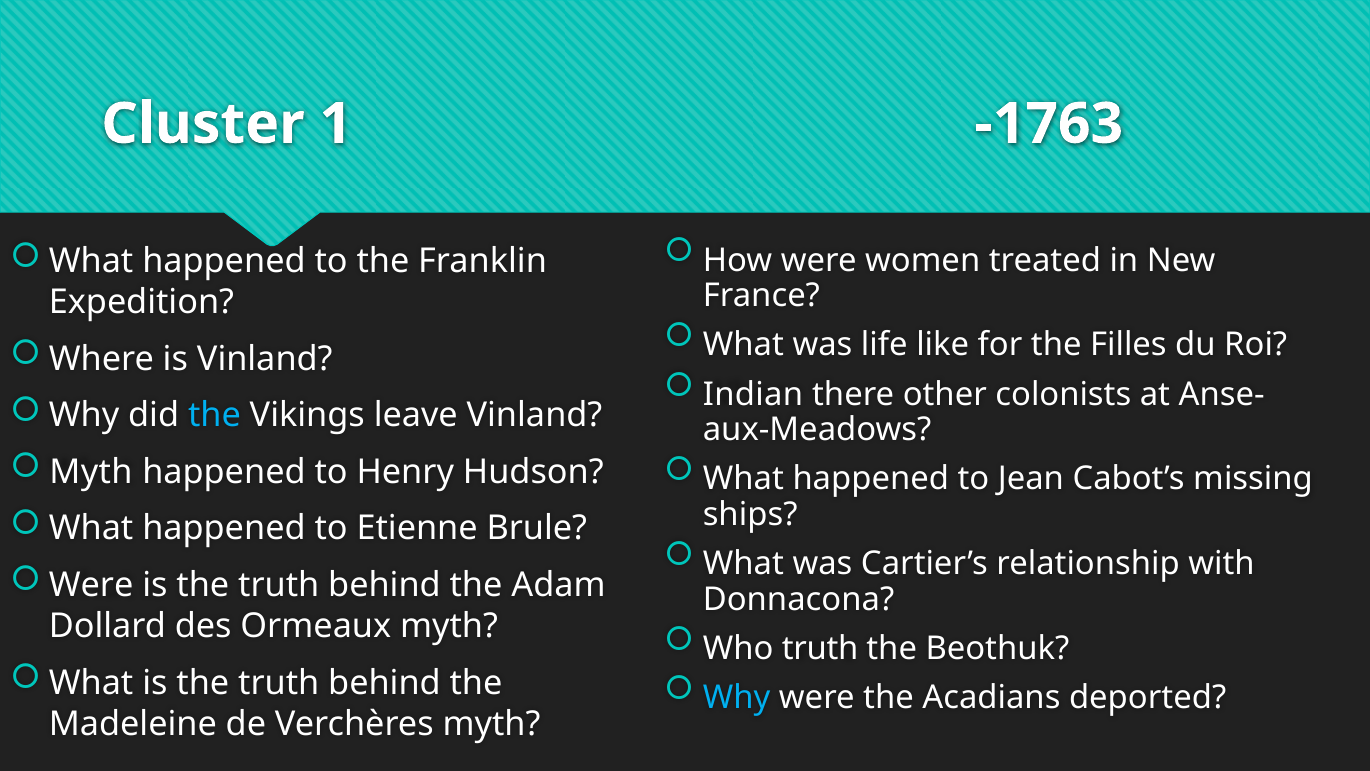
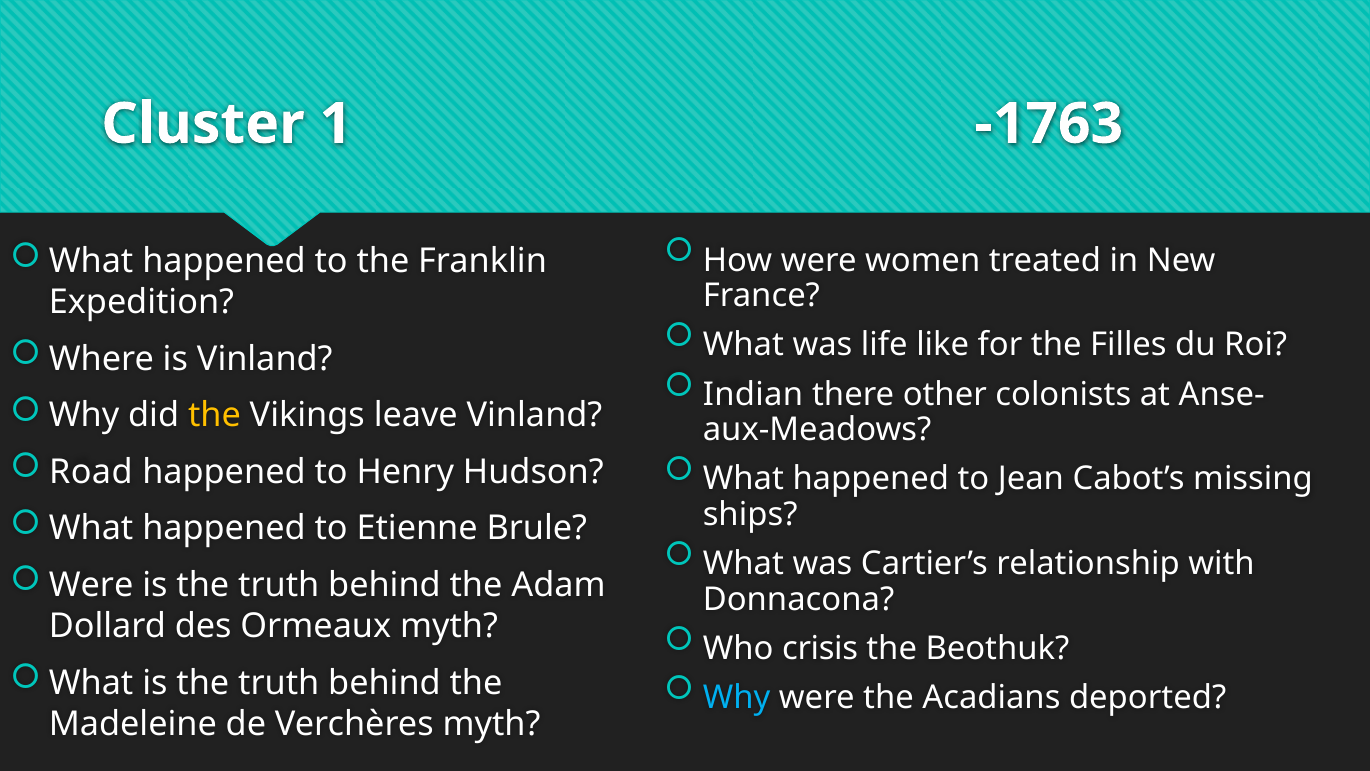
the colour: light blue -> yellow (214, 415)
Myth: Myth -> Road (91, 472)
Who truth: truth -> crisis (820, 648)
